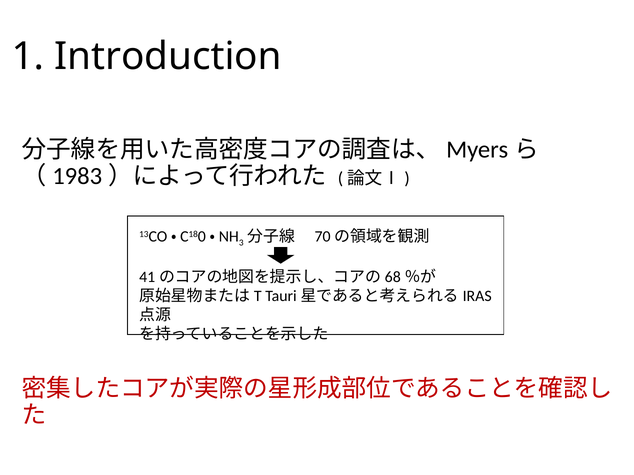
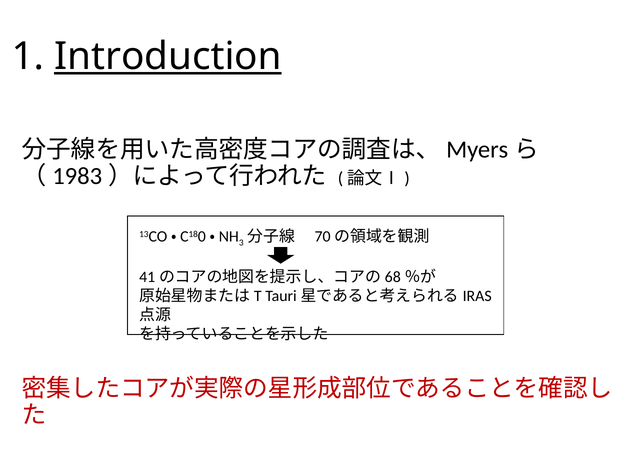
Introduction underline: none -> present (168, 57)
